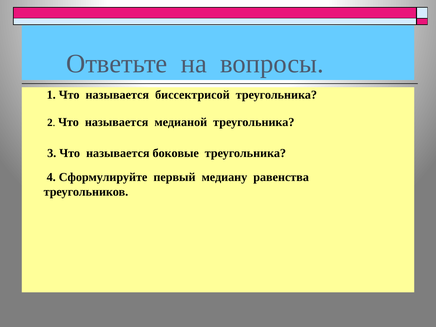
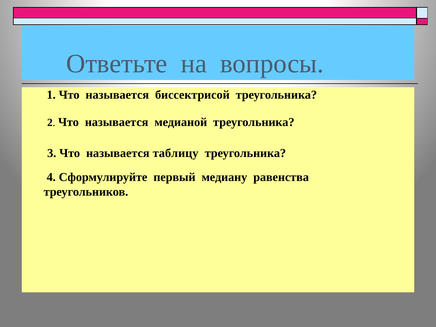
боковые: боковые -> таблицу (176, 153)
